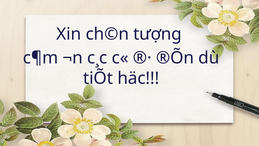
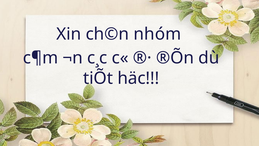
tượng: tượng -> nhóm (157, 34)
